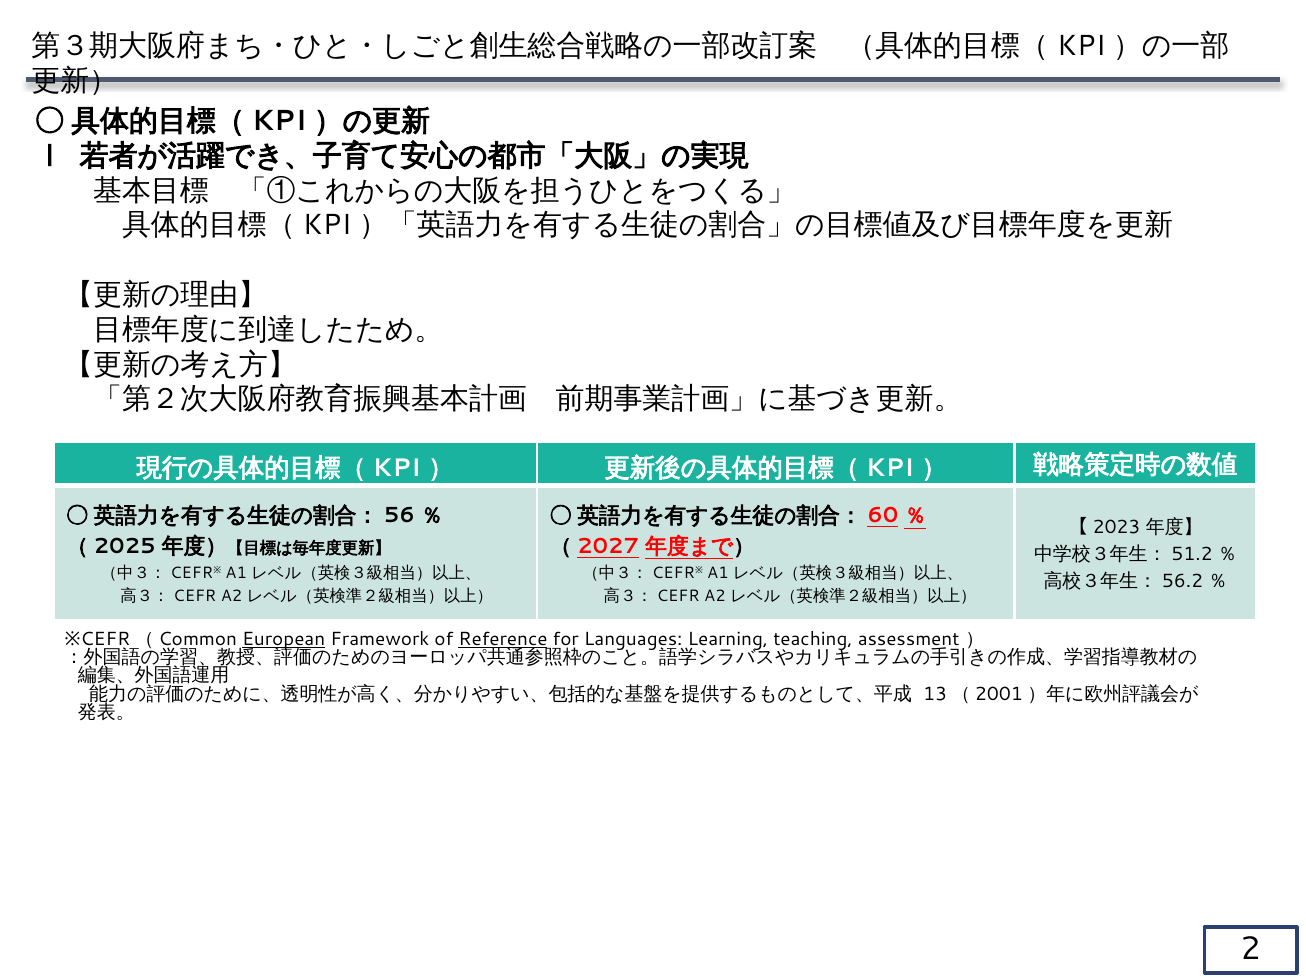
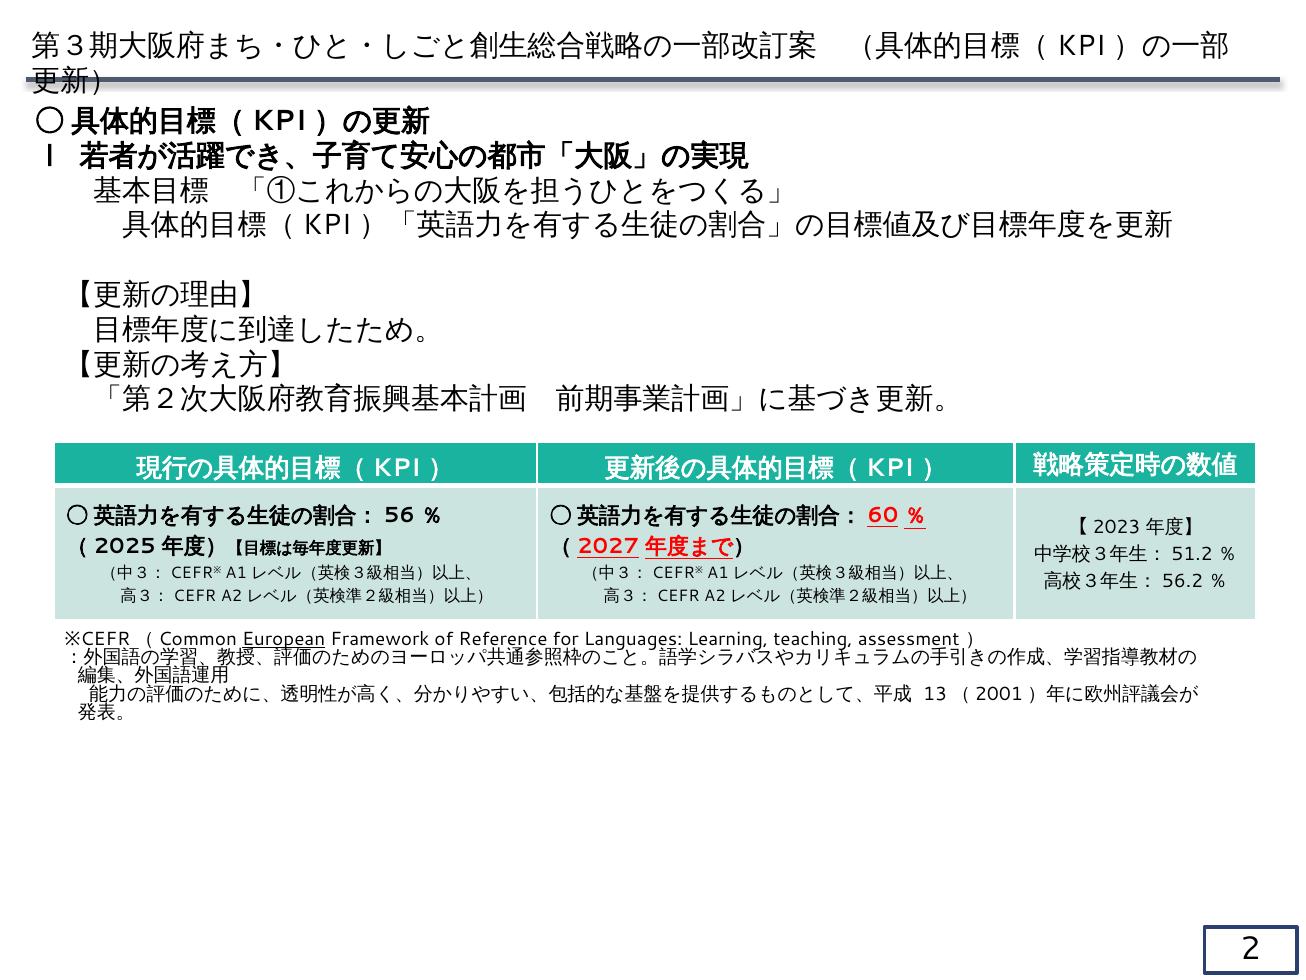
Reference underline: present -> none (503, 639)
